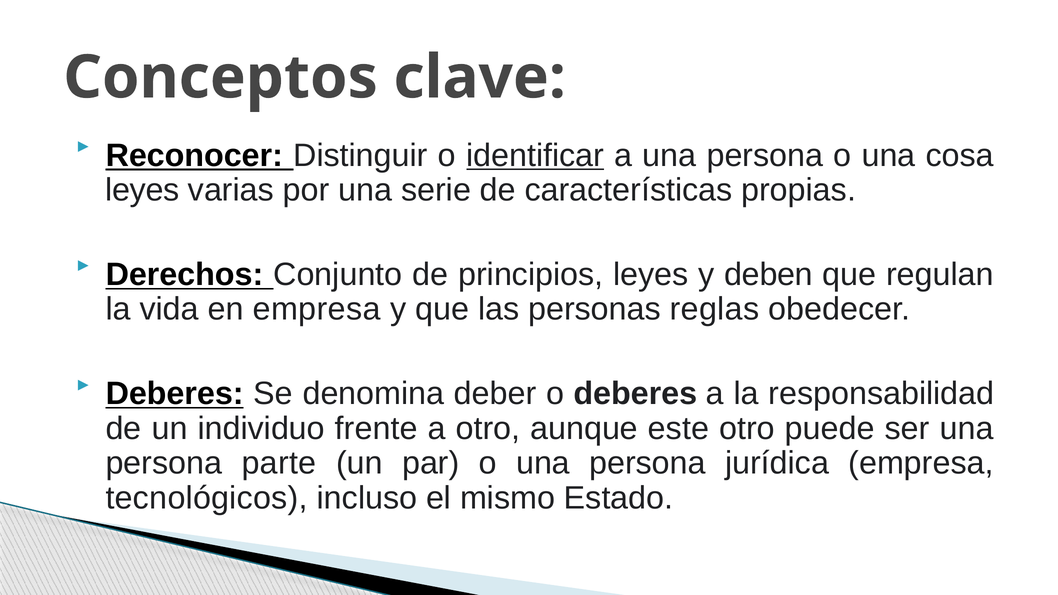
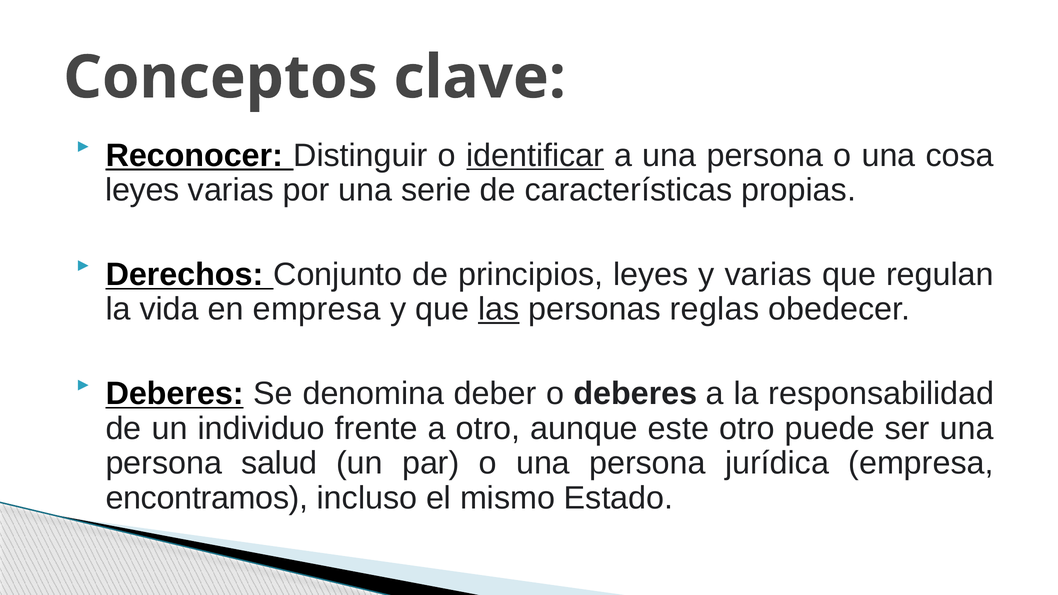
y deben: deben -> varias (768, 274)
las underline: none -> present (499, 309)
parte: parte -> salud (279, 463)
tecnológicos: tecnológicos -> encontramos (207, 498)
